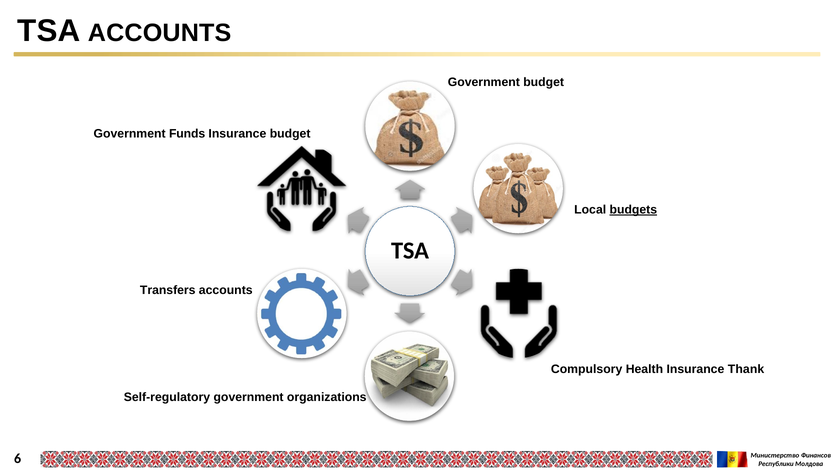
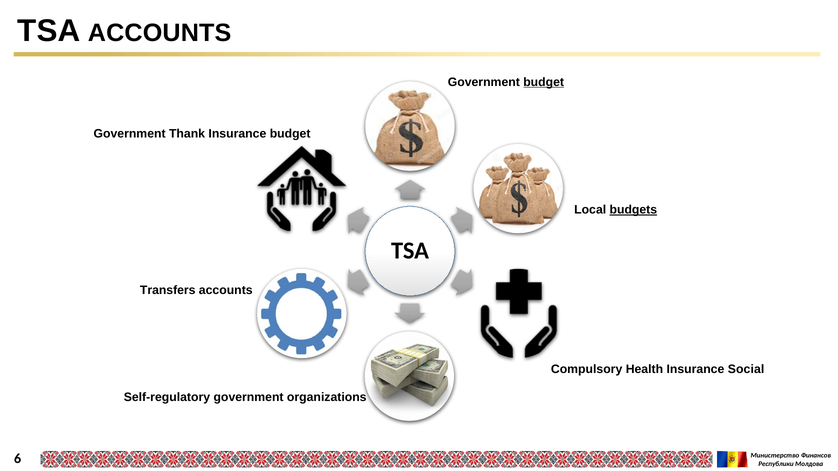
budget underline: none -> present (544, 82)
Funds: Funds -> Thank (187, 134)
Thank: Thank -> Social (746, 369)
